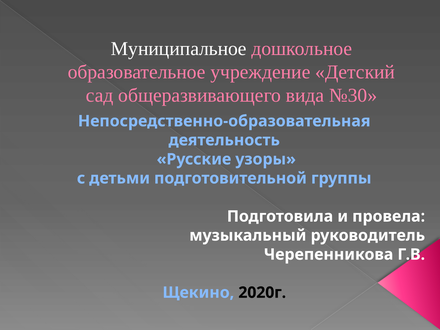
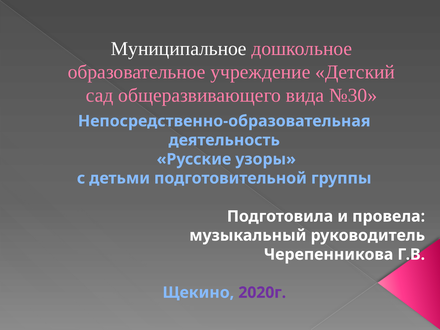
2020г colour: black -> purple (262, 293)
